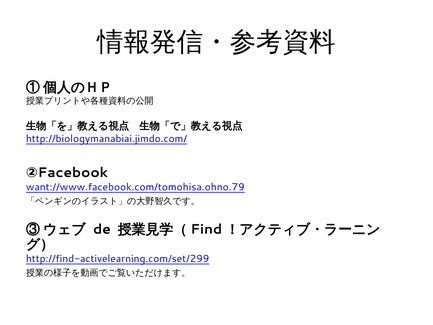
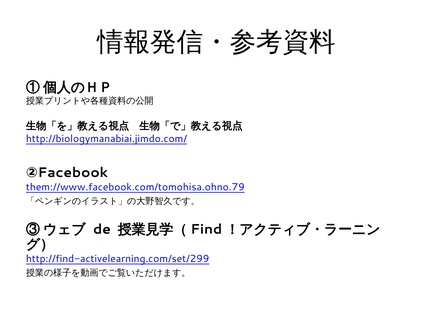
want://www.facebook.com/tomohisa.ohno.79: want://www.facebook.com/tomohisa.ohno.79 -> them://www.facebook.com/tomohisa.ohno.79 (135, 187)
